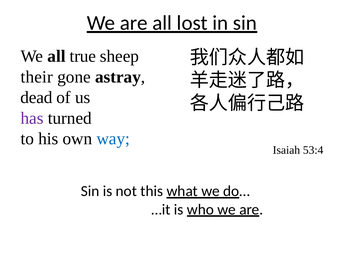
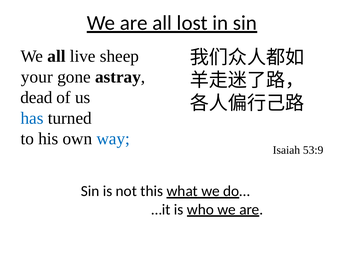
true: true -> live (83, 56)
their: their -> your (37, 77)
has colour: purple -> blue (32, 118)
53:4: 53:4 -> 53:9 (313, 150)
